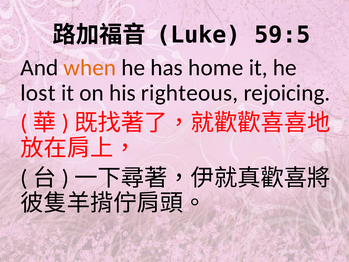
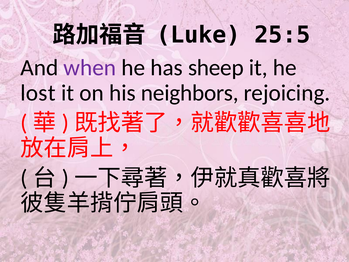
59:5: 59:5 -> 25:5 (282, 35)
when colour: orange -> purple (90, 68)
home: home -> sheep (216, 68)
righteous: righteous -> neighbors (190, 93)
